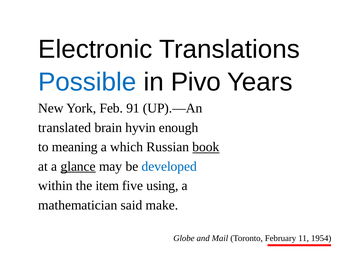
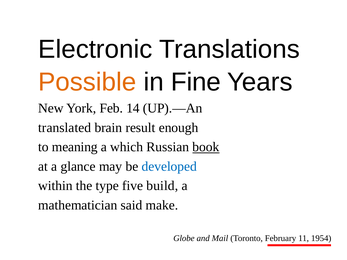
Possible colour: blue -> orange (87, 82)
Pivo: Pivo -> Fine (196, 82)
91: 91 -> 14 (133, 108)
hyvin: hyvin -> result (140, 128)
glance underline: present -> none (78, 167)
item: item -> type (107, 186)
using: using -> build (162, 186)
